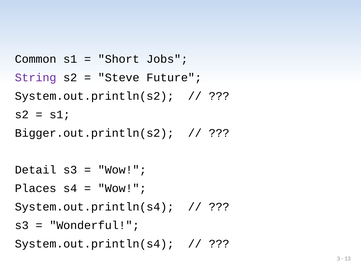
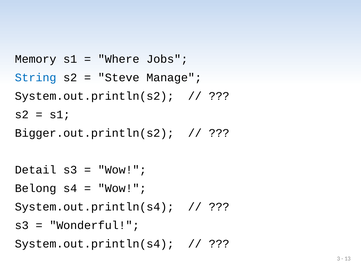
Common: Common -> Memory (36, 59)
Short: Short -> Where (119, 59)
String colour: purple -> blue (36, 77)
Future: Future -> Manage (174, 77)
Places: Places -> Belong (36, 188)
